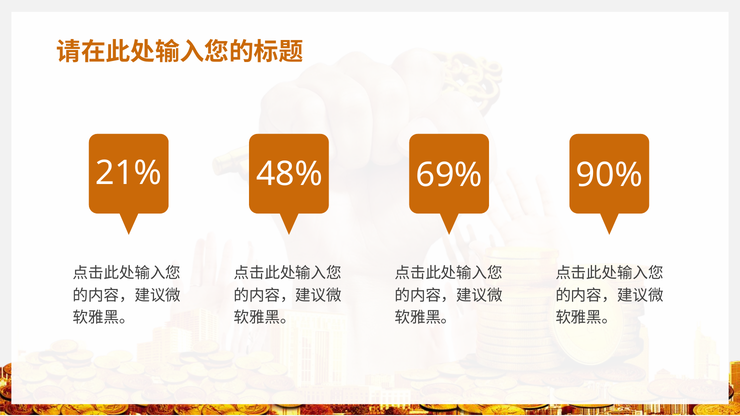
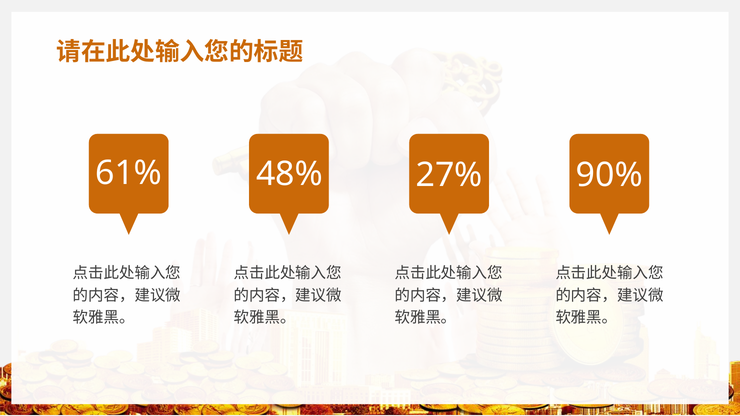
21%: 21% -> 61% (129, 173)
69%: 69% -> 27% (449, 175)
